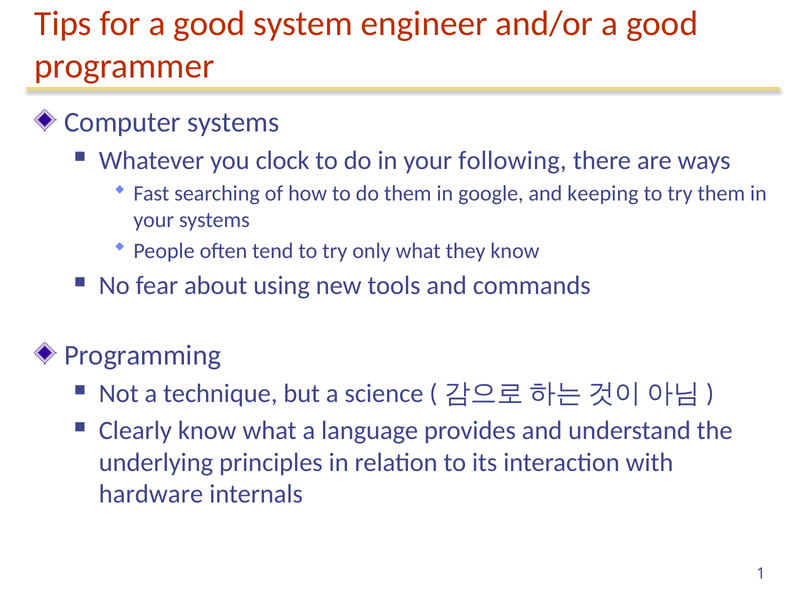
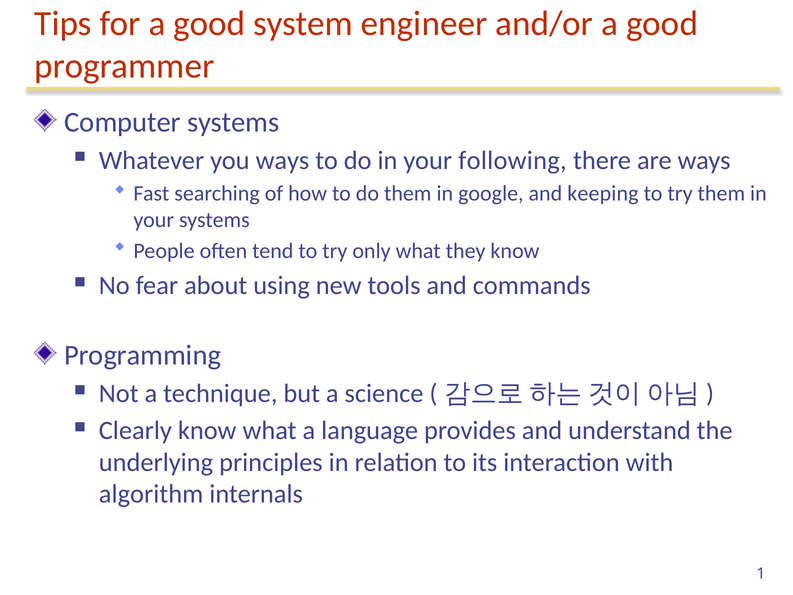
you clock: clock -> ways (282, 160)
hardware: hardware -> algorithm (151, 494)
